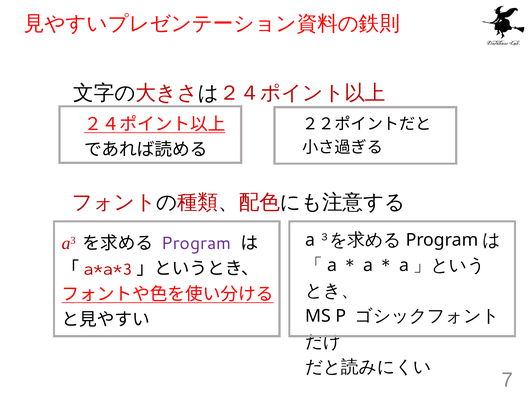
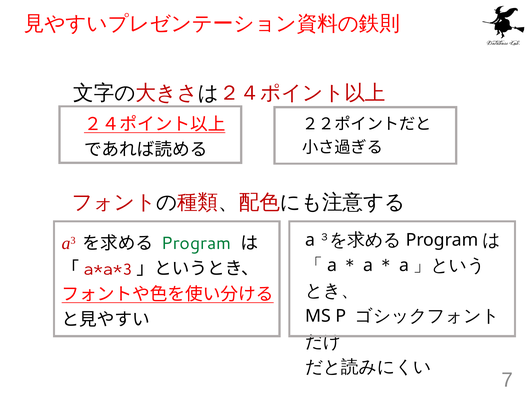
Program colour: purple -> green (196, 244)
